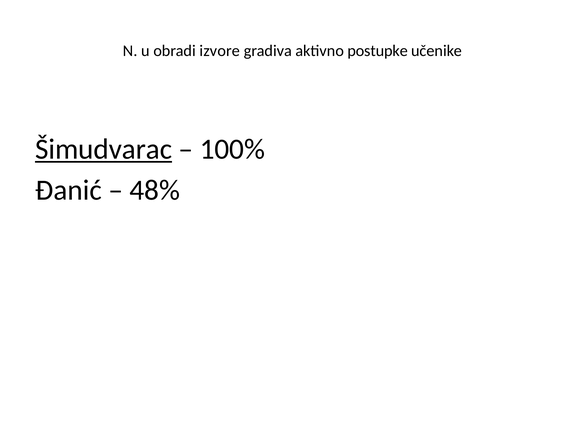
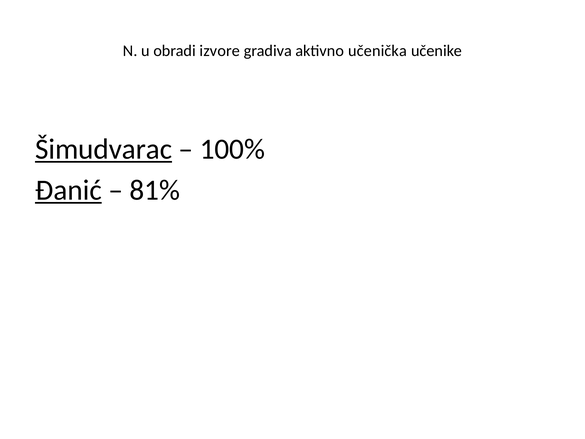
postupke: postupke -> učenička (378, 51)
Đanić underline: none -> present (68, 190)
48%: 48% -> 81% (155, 190)
